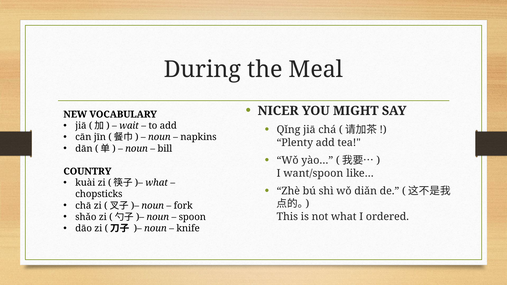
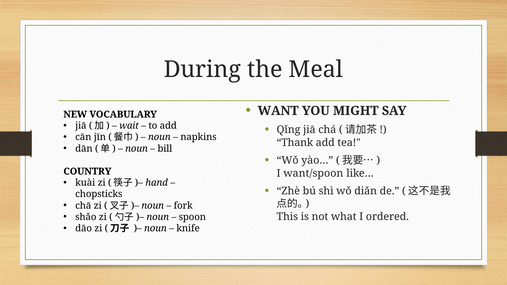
NICER: NICER -> WANT (278, 111)
Plenty: Plenty -> Thank (295, 143)
what: what -> hand (157, 183)
